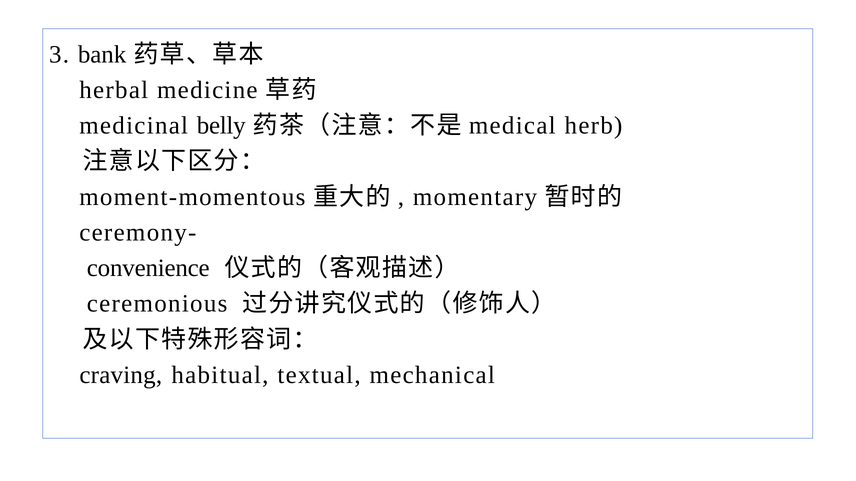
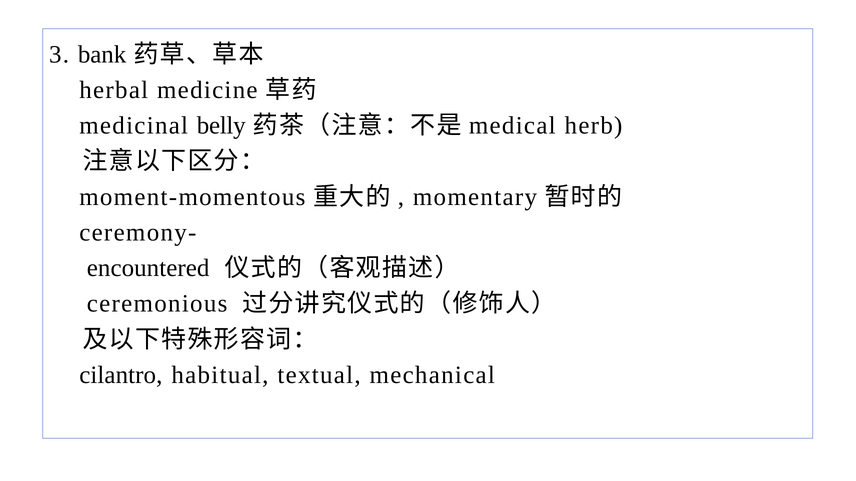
convenience: convenience -> encountered (148, 268)
craving: craving -> cilantro (121, 375)
